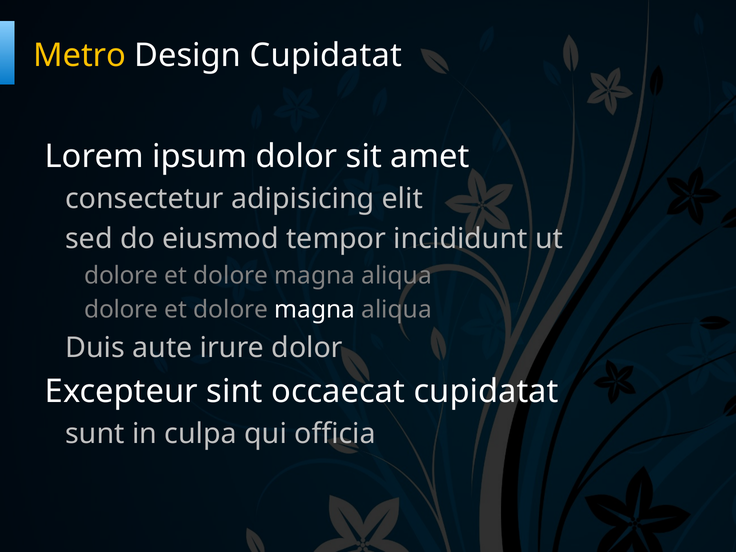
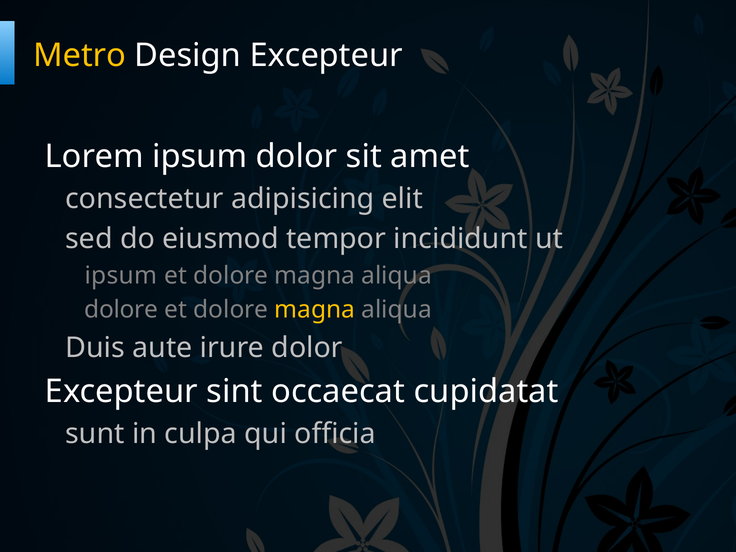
Design Cupidatat: Cupidatat -> Excepteur (326, 56)
dolore: dolore -> ipsum (121, 276)
magna colour: white -> yellow (315, 310)
